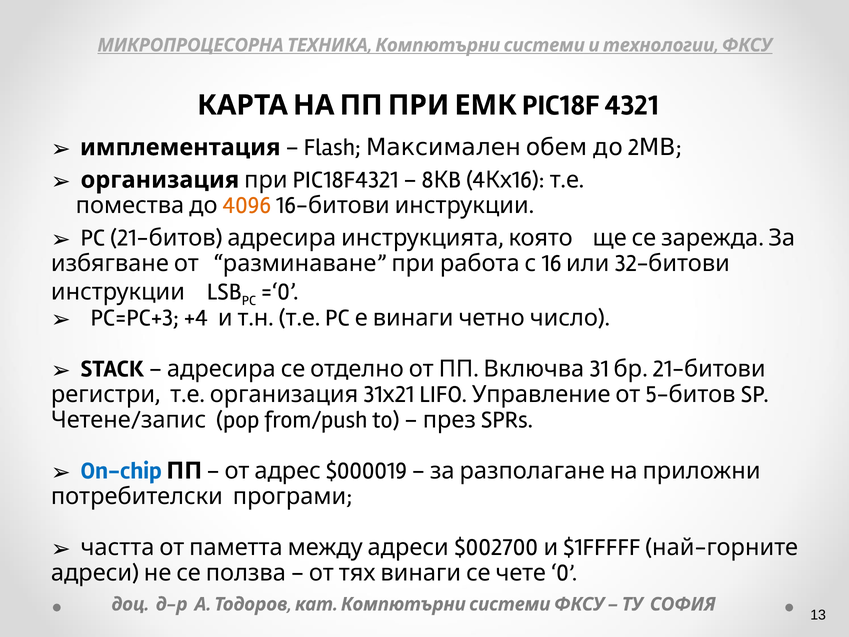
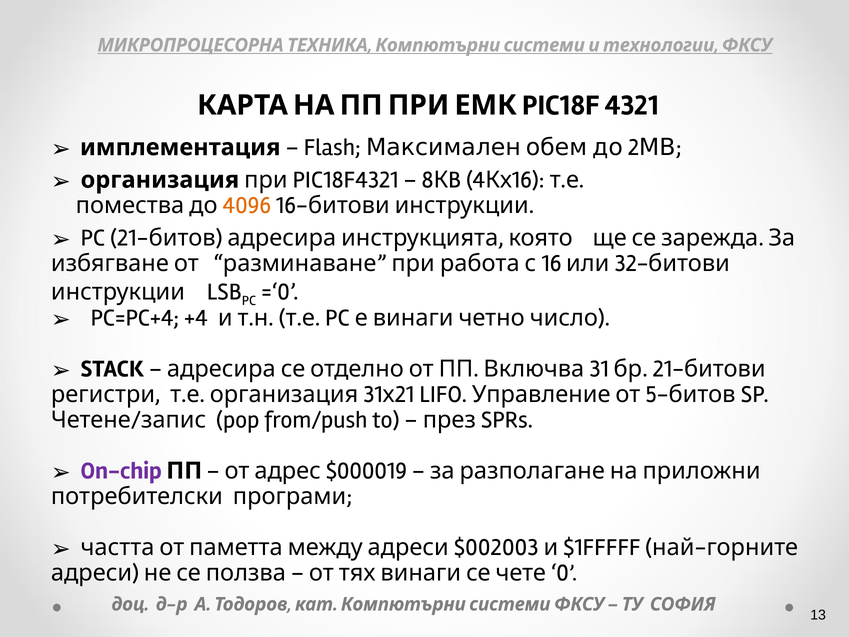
PC=PC+3: PC=PC+3 -> PC=PC+4 (135, 318)
On-chip colour: blue -> purple (121, 471)
$002700: $002700 -> $002003 (496, 547)
